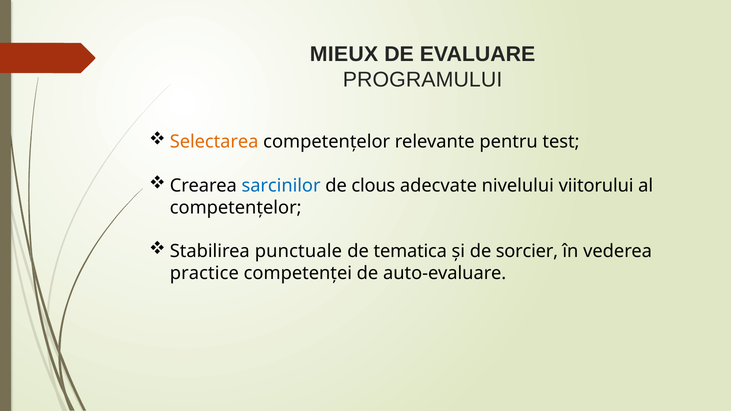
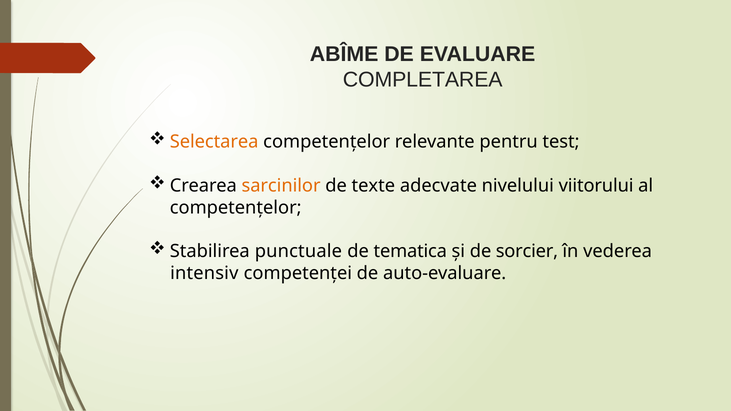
MIEUX: MIEUX -> ABÎME (344, 54)
PROGRAMULUI: PROGRAMULUI -> COMPLETAREA (423, 80)
sarcinilor colour: blue -> orange (281, 186)
clous: clous -> texte (373, 186)
practice: practice -> intensiv (204, 273)
